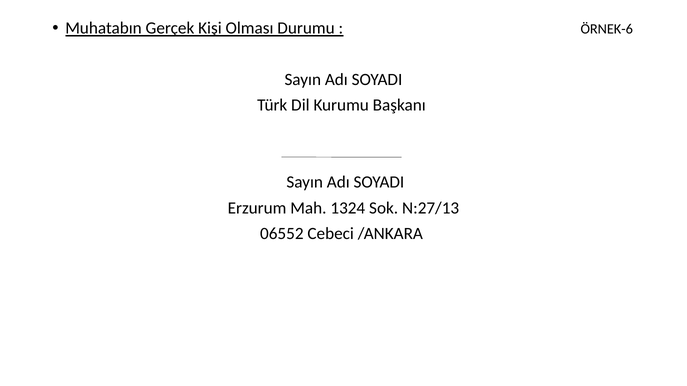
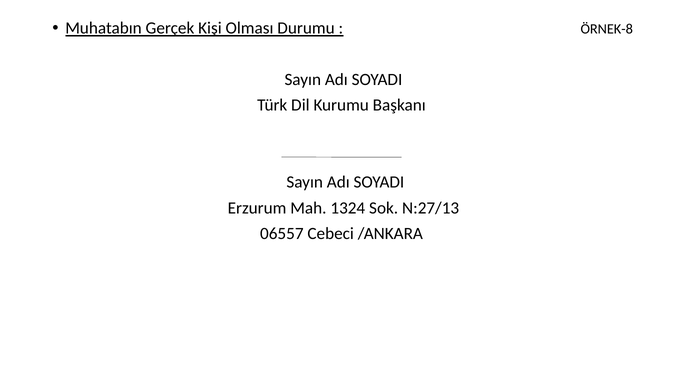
ÖRNEK-6: ÖRNEK-6 -> ÖRNEK-8 (607, 29)
06552: 06552 -> 06557 (282, 234)
